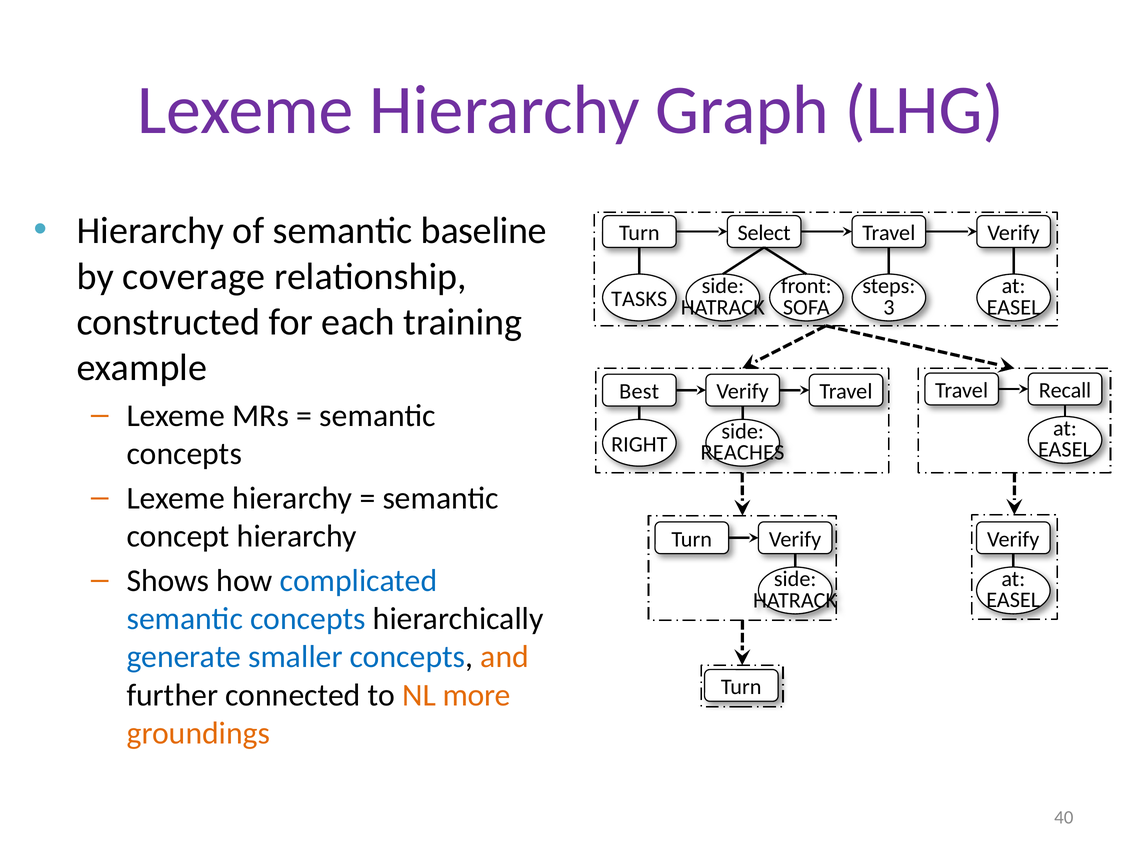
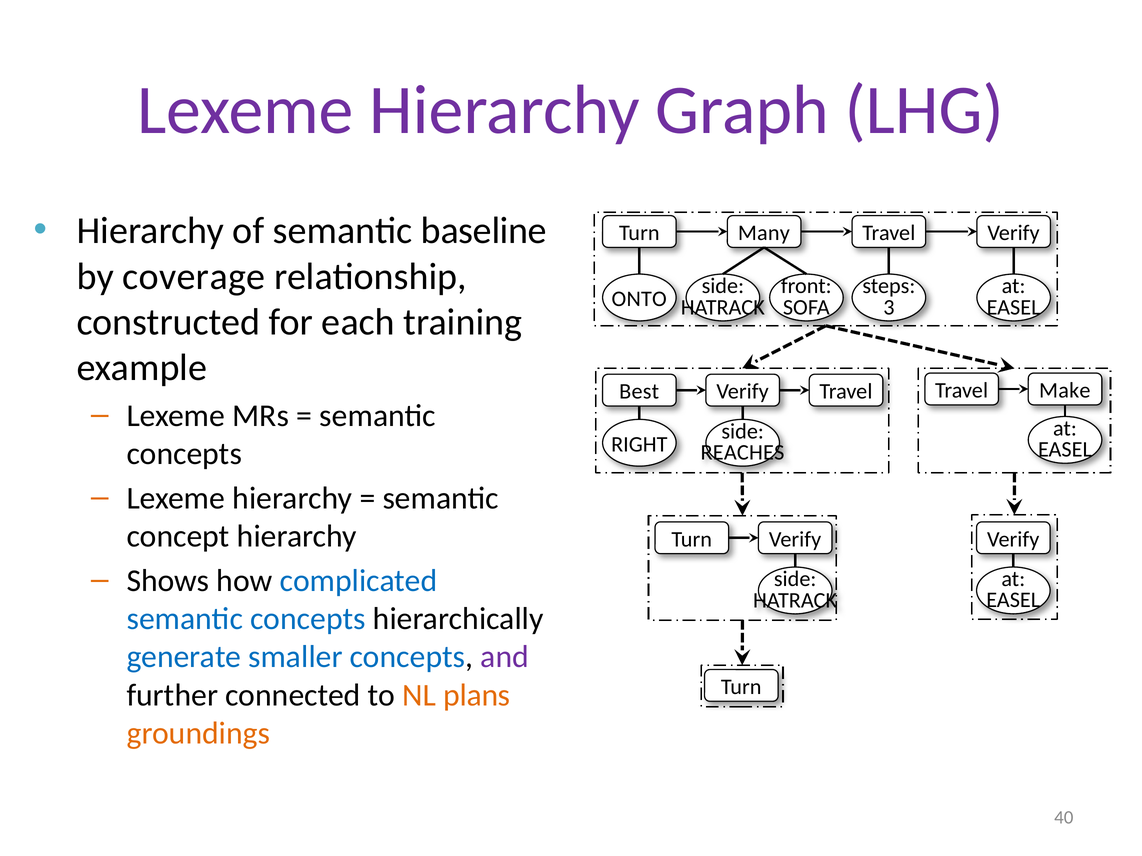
Select: Select -> Many (764, 233)
TASKS: TASKS -> ONTO (639, 299)
Recall: Recall -> Make (1065, 391)
and colour: orange -> purple (505, 657)
more: more -> plans (477, 695)
